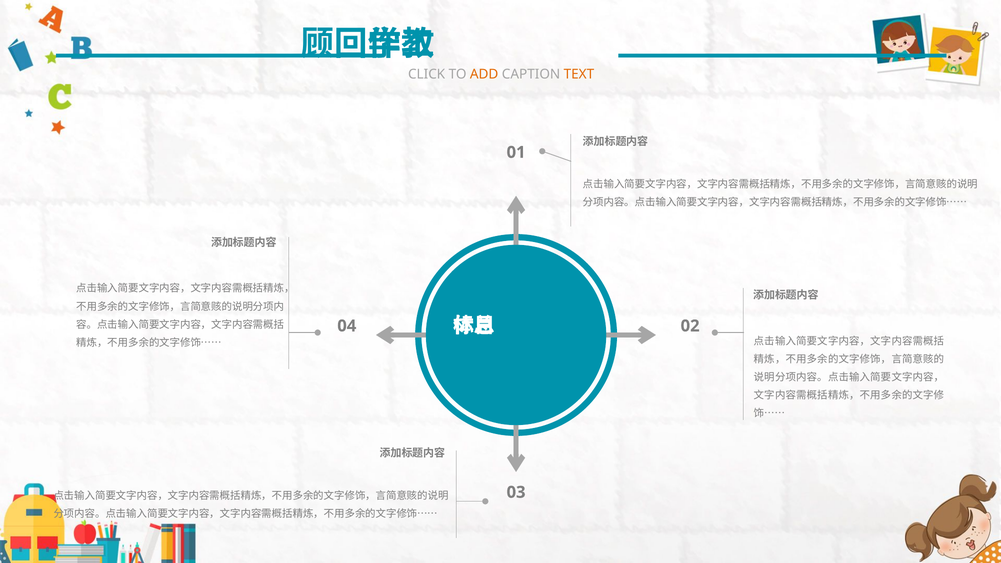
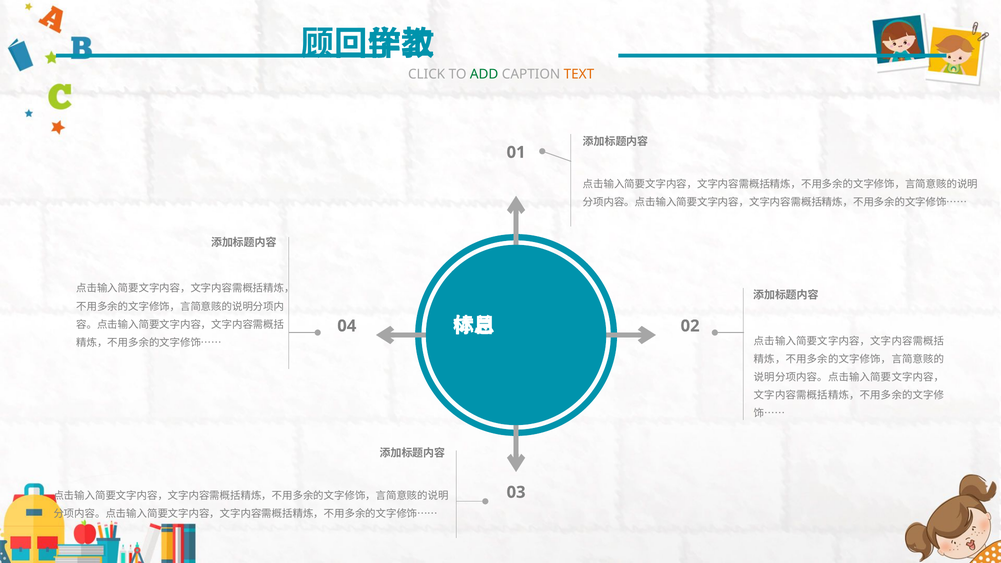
ADD colour: orange -> green (484, 74)
